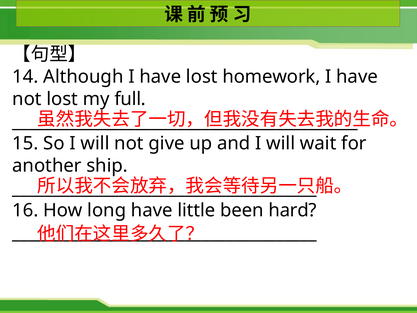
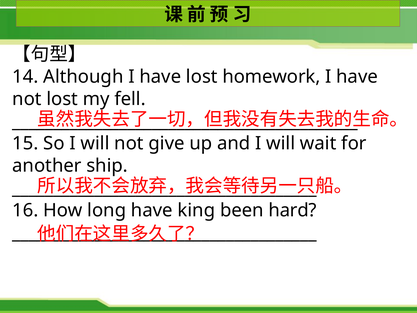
full: full -> fell (130, 99)
little: little -> king (196, 210)
